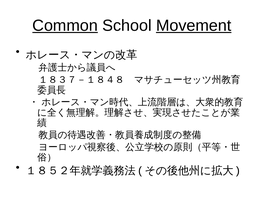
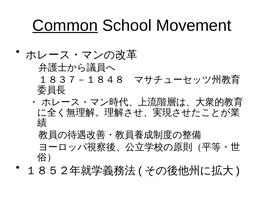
Movement underline: present -> none (194, 26)
